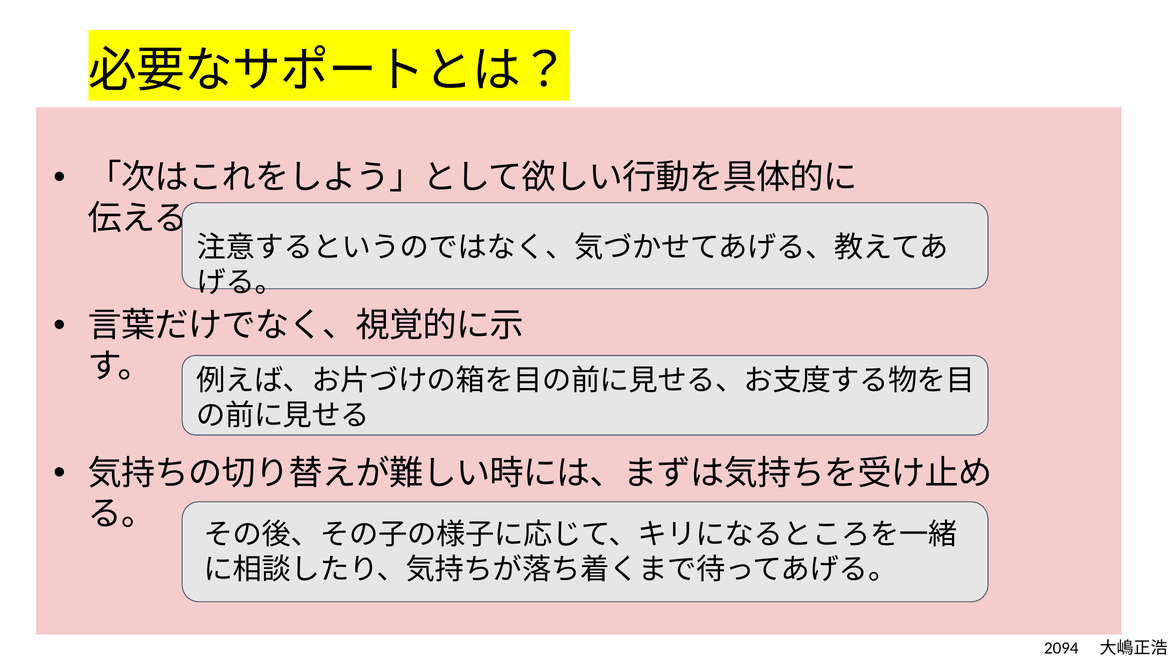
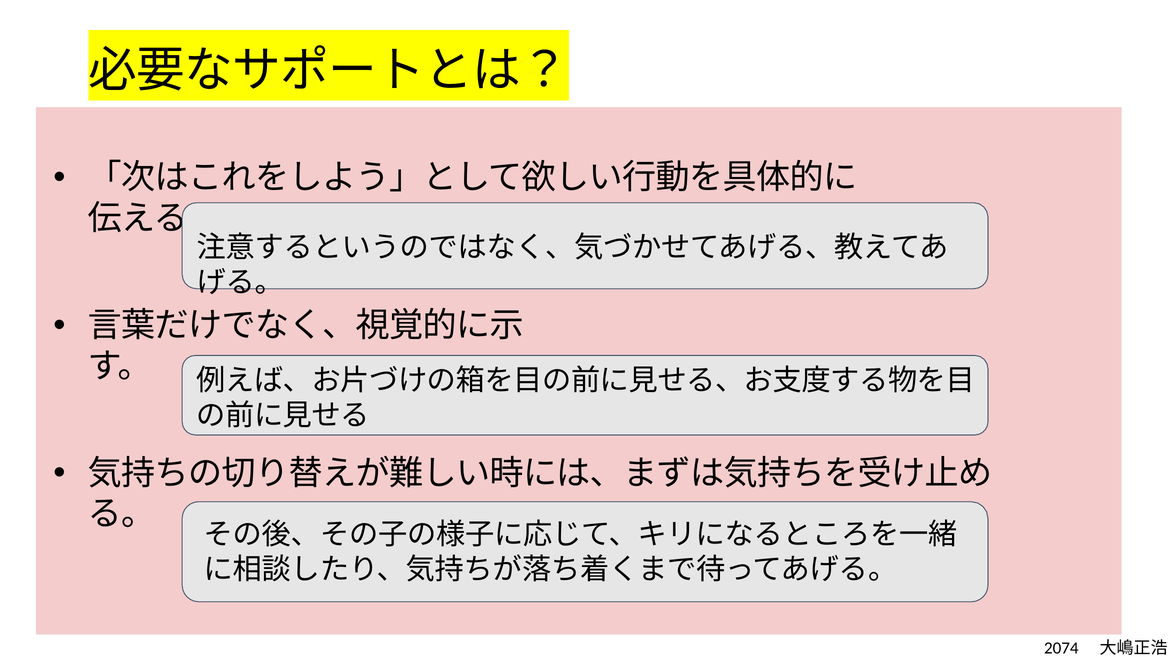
2094: 2094 -> 2074 (1061, 648)
